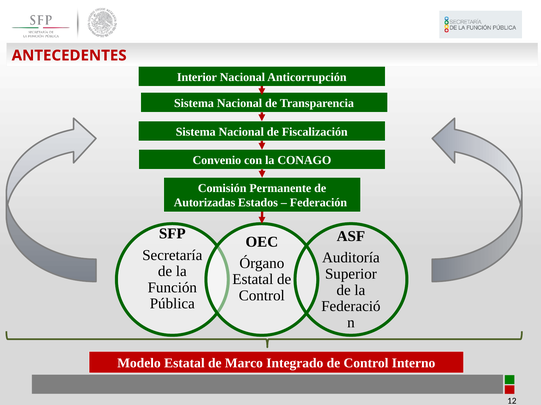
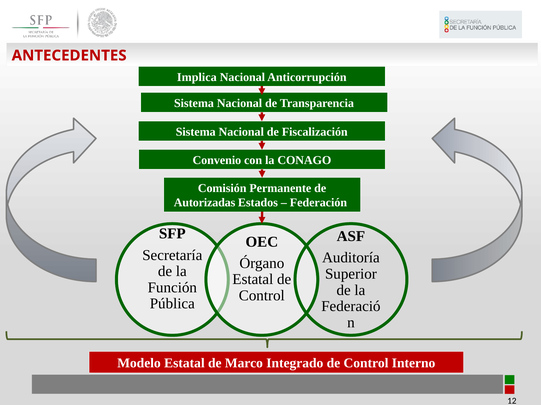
Interior: Interior -> Implica (197, 77)
